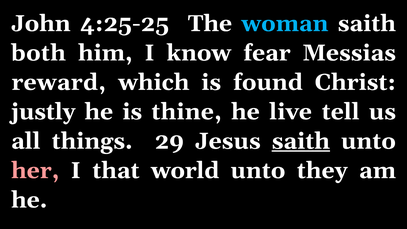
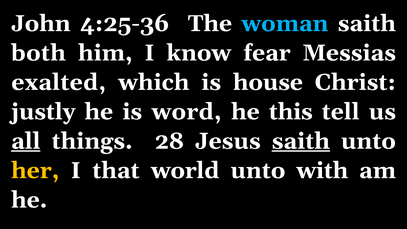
4:25-25: 4:25-25 -> 4:25-36 (125, 24)
reward: reward -> exalted (59, 82)
found: found -> house (268, 82)
thine: thine -> word (186, 112)
live: live -> this (291, 112)
all underline: none -> present (26, 141)
29: 29 -> 28 (169, 141)
her colour: pink -> yellow (35, 170)
they: they -> with (322, 170)
